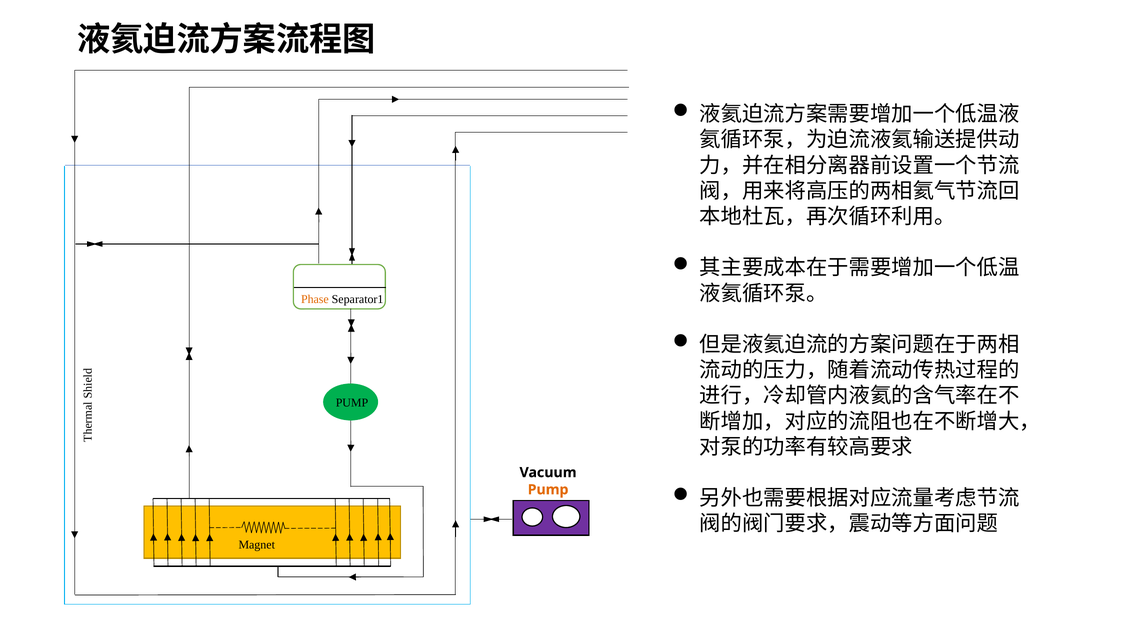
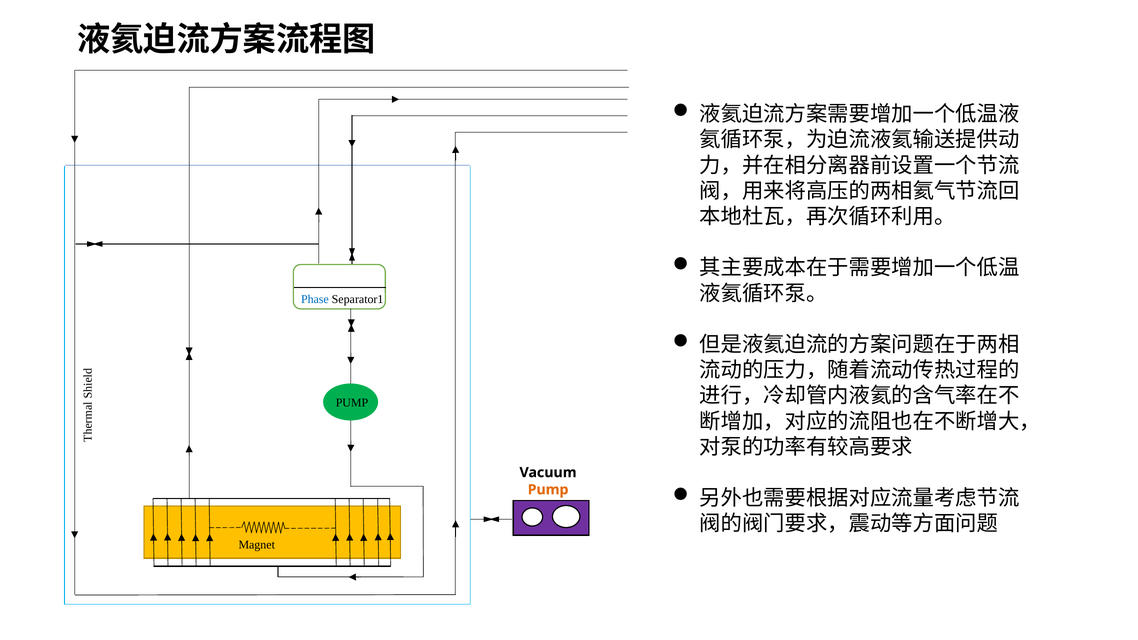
Phase colour: orange -> blue (315, 299)
